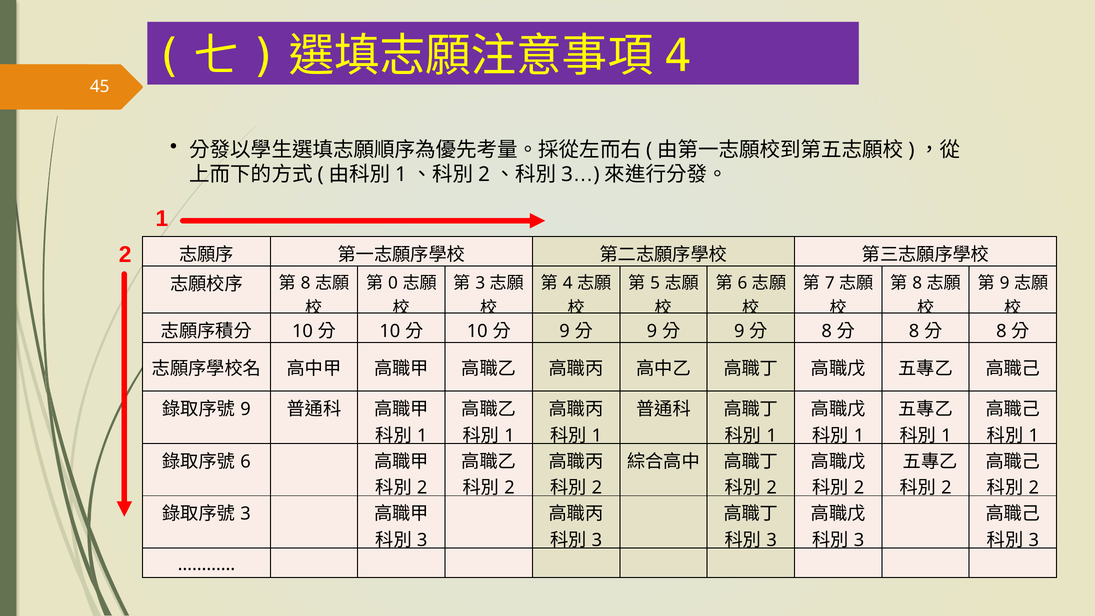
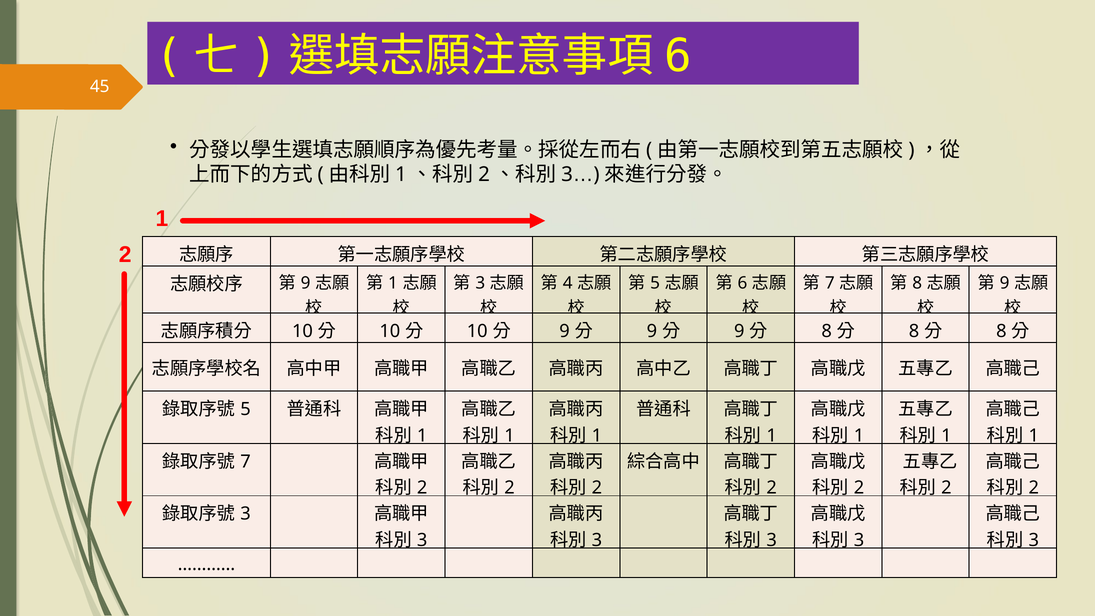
4: 4 -> 6 (678, 56)
0: 0 -> 1 (393, 283)
8: 8 -> 9 (306, 283)
9: 9 -> 5 (245, 409)
6: 6 -> 7 (245, 461)
